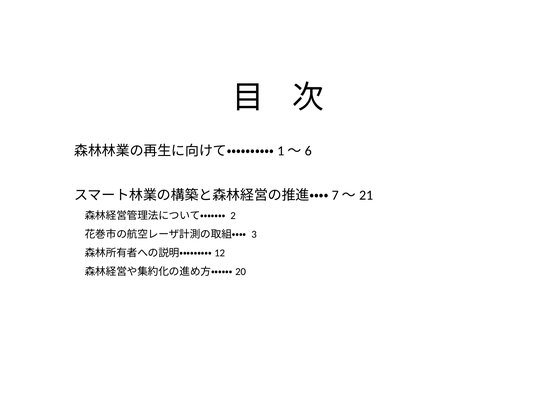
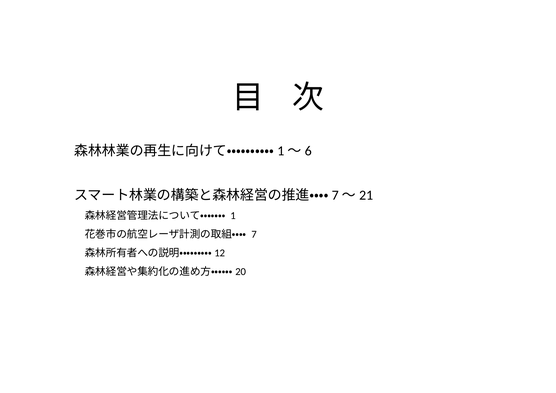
2: 2 -> 1 (233, 216)
3: 3 -> 7 (254, 235)
